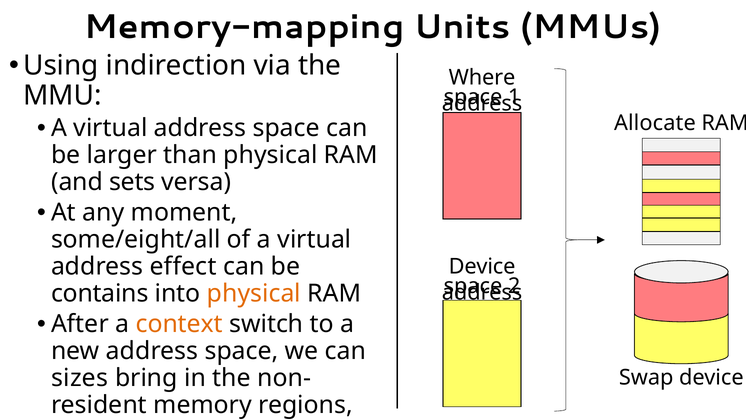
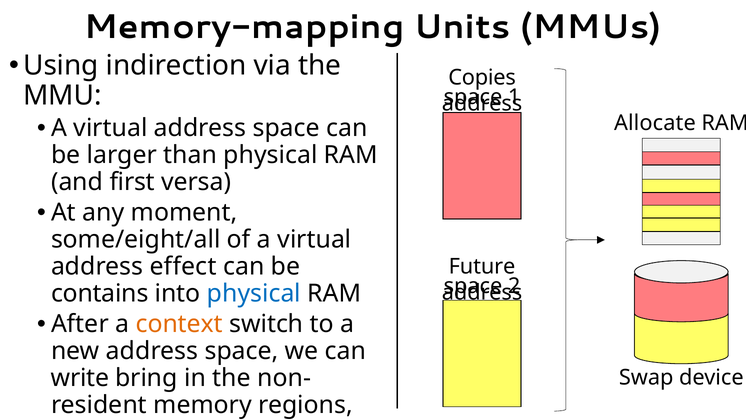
Where: Where -> Copies (482, 77)
sets: sets -> first (132, 182)
Device: Device -> Future (482, 266)
physical colour: orange -> blue (254, 293)
sizes: sizes -> write (80, 378)
